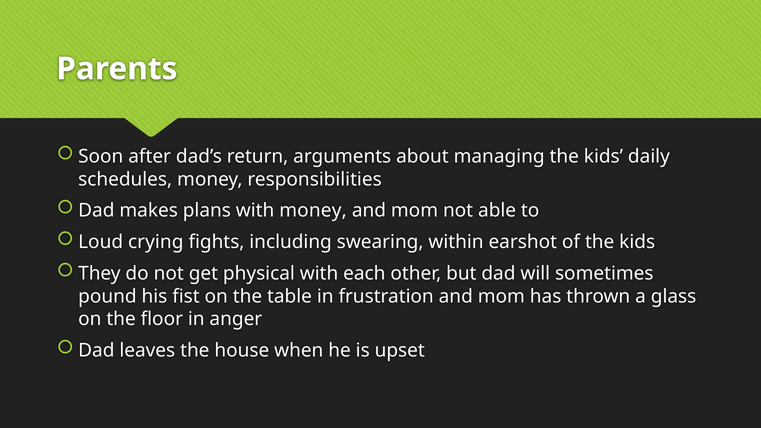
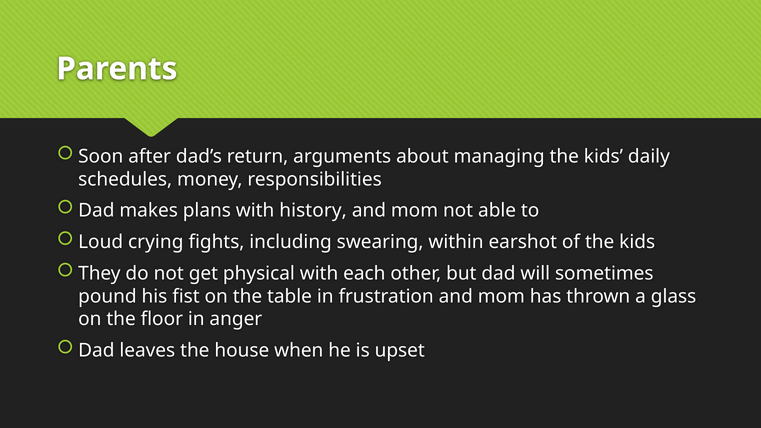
with money: money -> history (313, 211)
